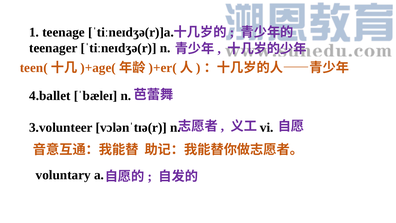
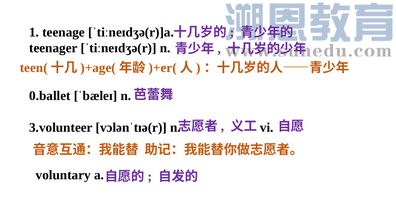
4.ballet: 4.ballet -> 0.ballet (50, 96)
